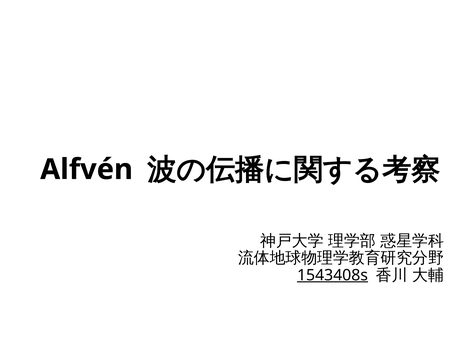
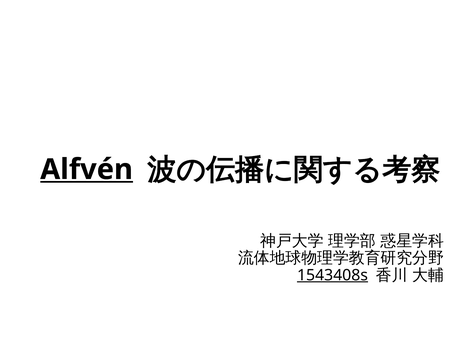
Alfvén underline: none -> present (87, 170)
